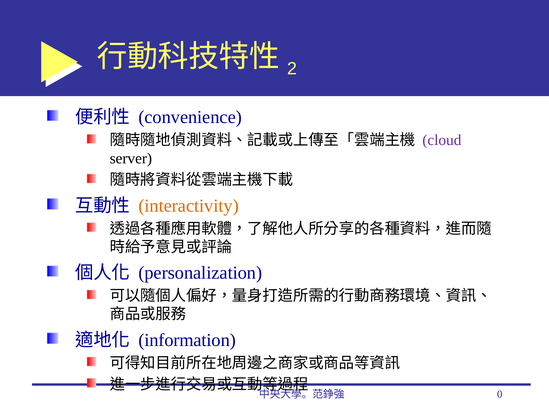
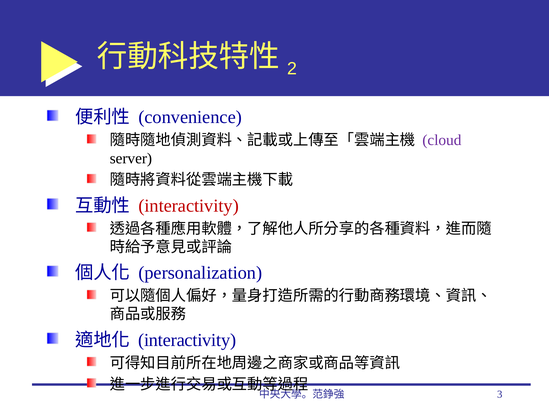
interactivity colour: orange -> red (189, 206)
information: information -> interactivity (187, 340)
0: 0 -> 3 (500, 394)
